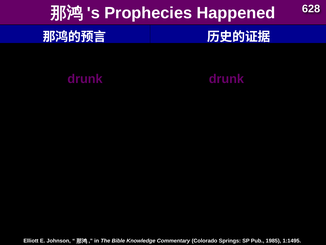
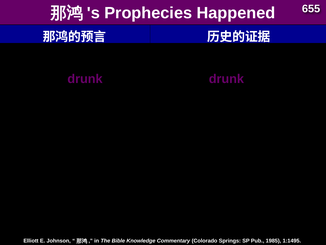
628: 628 -> 655 (311, 9)
